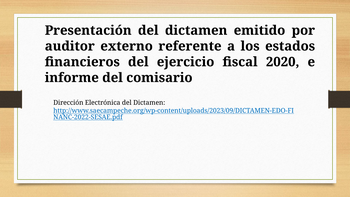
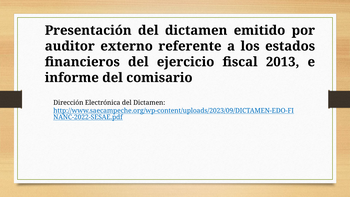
2020: 2020 -> 2013 (283, 62)
